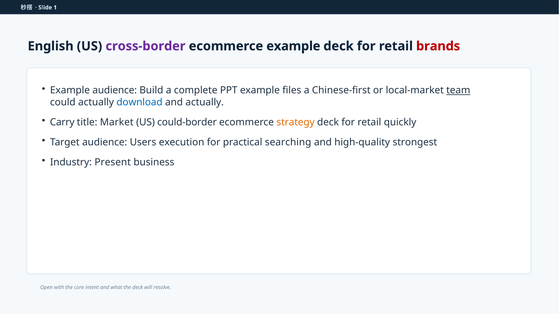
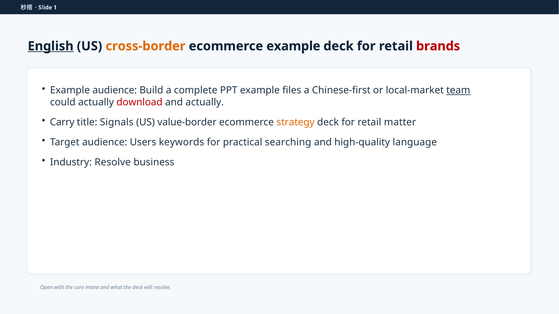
English underline: none -> present (51, 46)
cross-border colour: purple -> orange (145, 46)
download colour: blue -> red (140, 102)
Market: Market -> Signals (117, 122)
could-border: could-border -> value-border (187, 122)
quickly: quickly -> matter (400, 122)
execution: execution -> keywords (182, 142)
strongest: strongest -> language (415, 142)
Industry Present: Present -> Resolve (113, 162)
